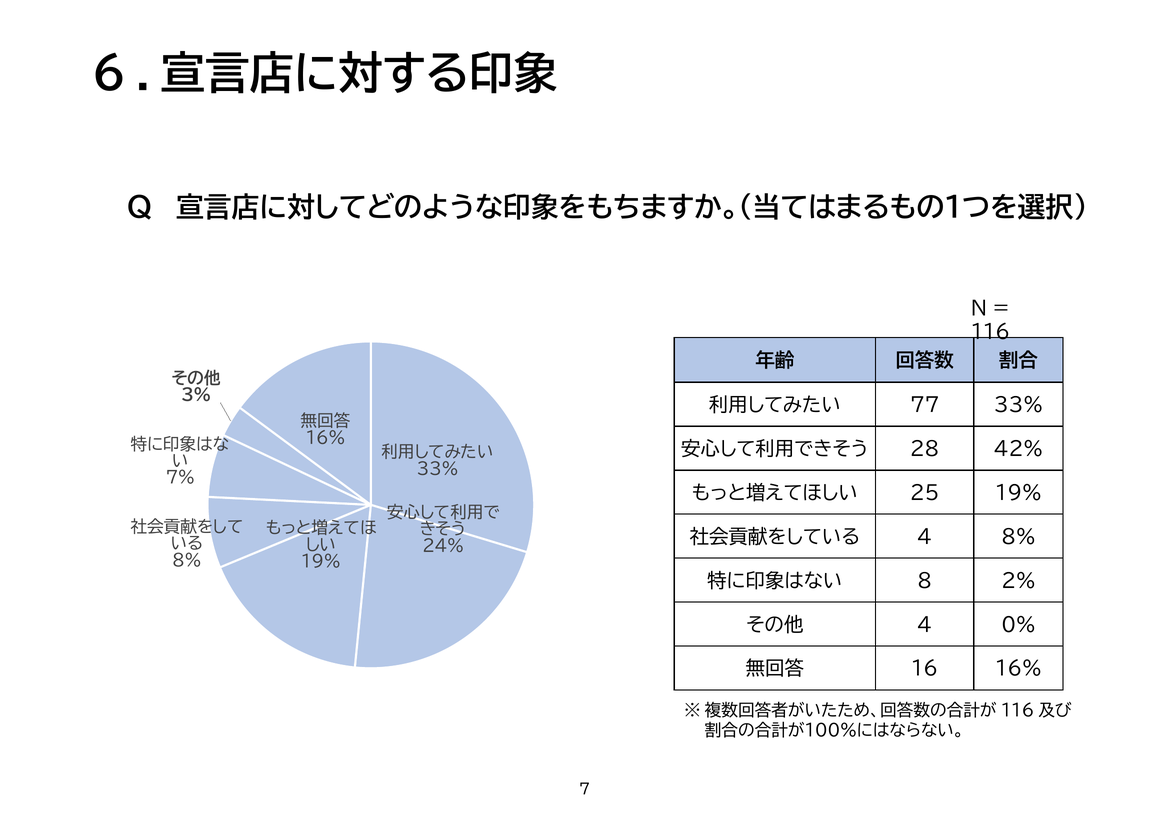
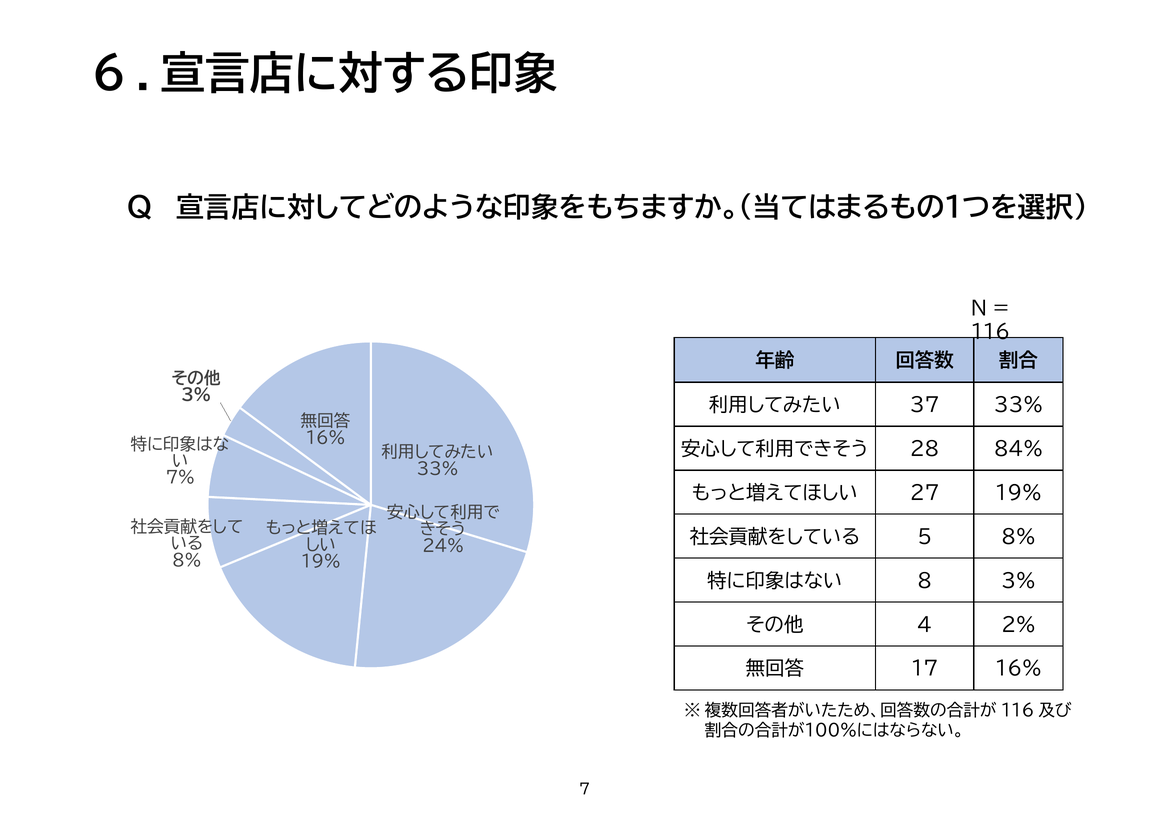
77: 77 -> 37 (925, 405)
42%: 42% -> 84% (1018, 449)
25: 25 -> 27 (925, 493)
4: 4 -> 5 (925, 537)
8 2%: 2% -> 3% (1018, 581)
0%: 0% -> 2% (1018, 625)
16: 16 -> 17 (925, 669)
